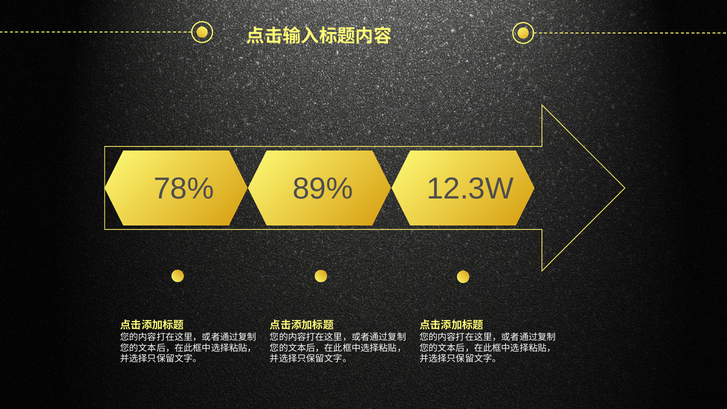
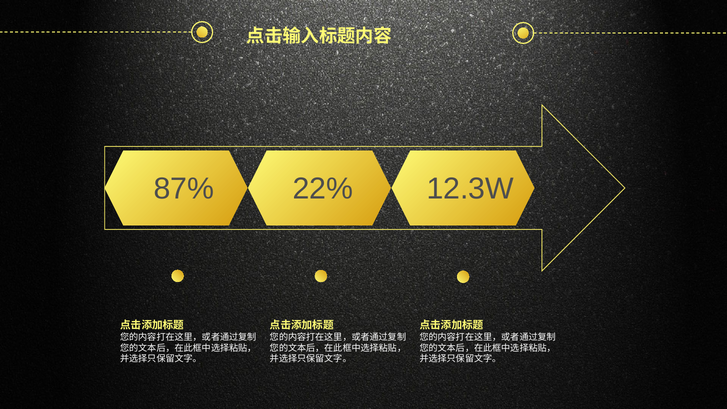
78%: 78% -> 87% (184, 189)
89%: 89% -> 22% (323, 189)
